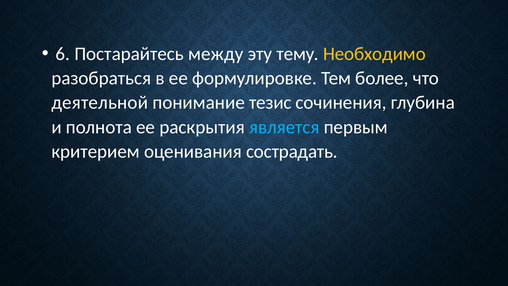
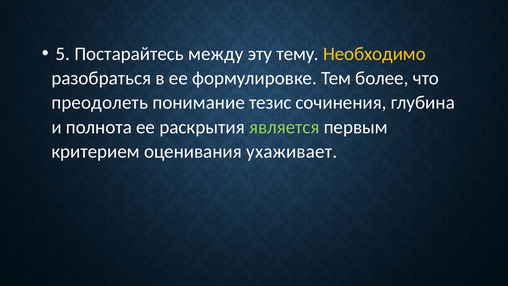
6: 6 -> 5 (63, 54)
деятельной: деятельной -> преодолеть (100, 103)
является colour: light blue -> light green (284, 127)
сострадать: сострадать -> ухаживает (292, 151)
